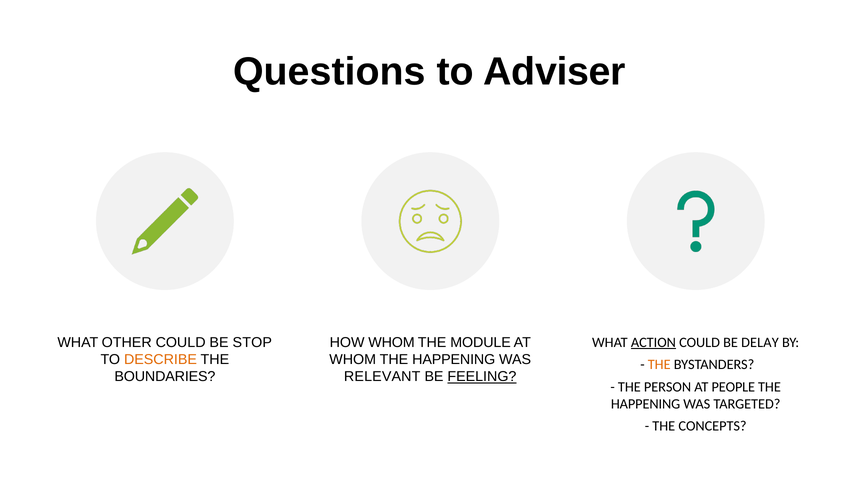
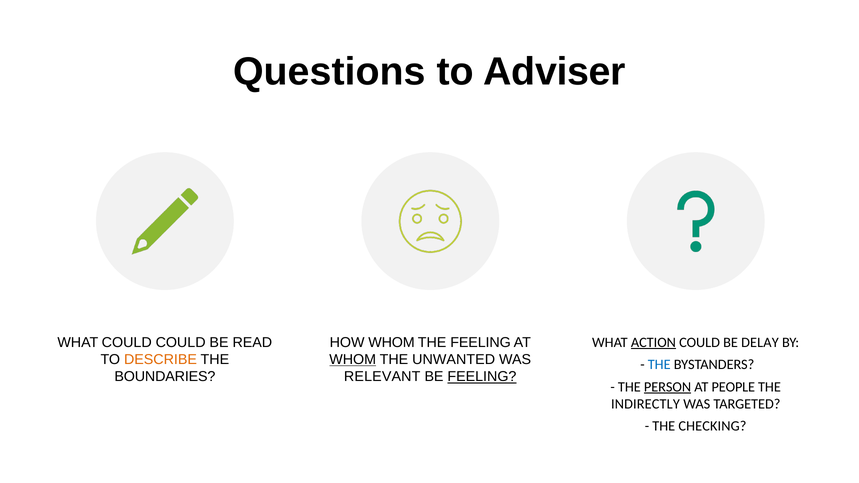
WHAT OTHER: OTHER -> COULD (127, 343)
STOP: STOP -> READ (252, 343)
THE MODULE: MODULE -> FEELING (481, 343)
WHOM underline: none -> present (353, 360)
HAPPENING: HAPPENING -> UNWANTED (454, 360)
THE colour: orange -> blue (659, 365)
PERSON underline: none -> present (668, 387)
HAPPENING: HAPPENING -> INDIRECTLY (645, 404)
CONCEPTS: CONCEPTS -> CHECKING (712, 426)
